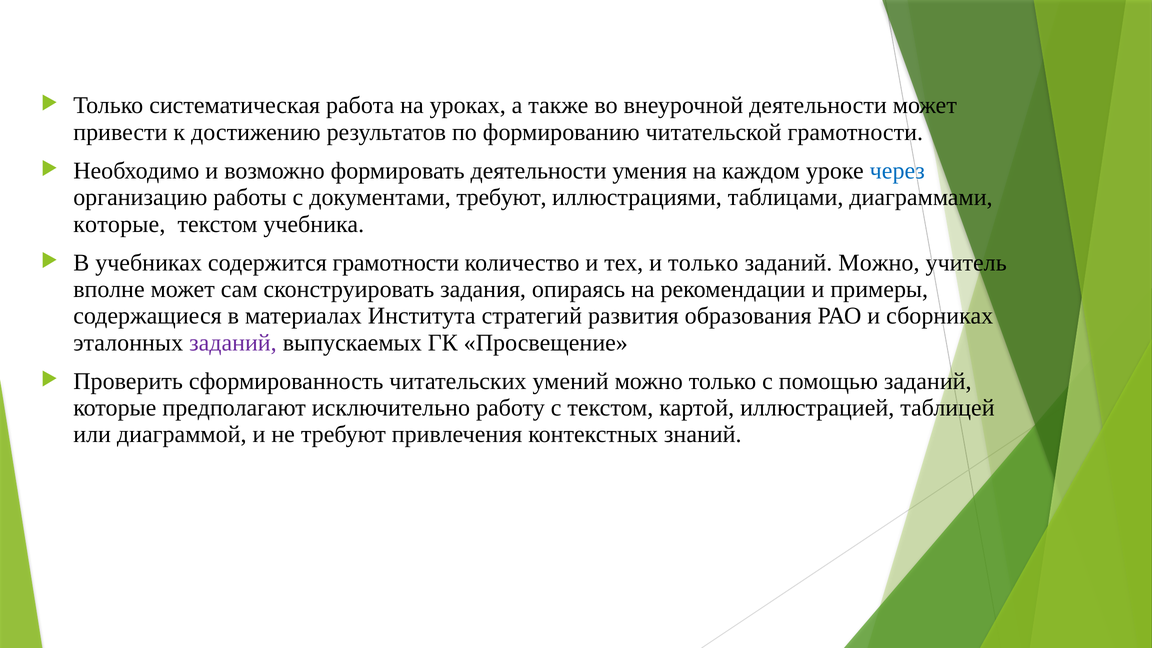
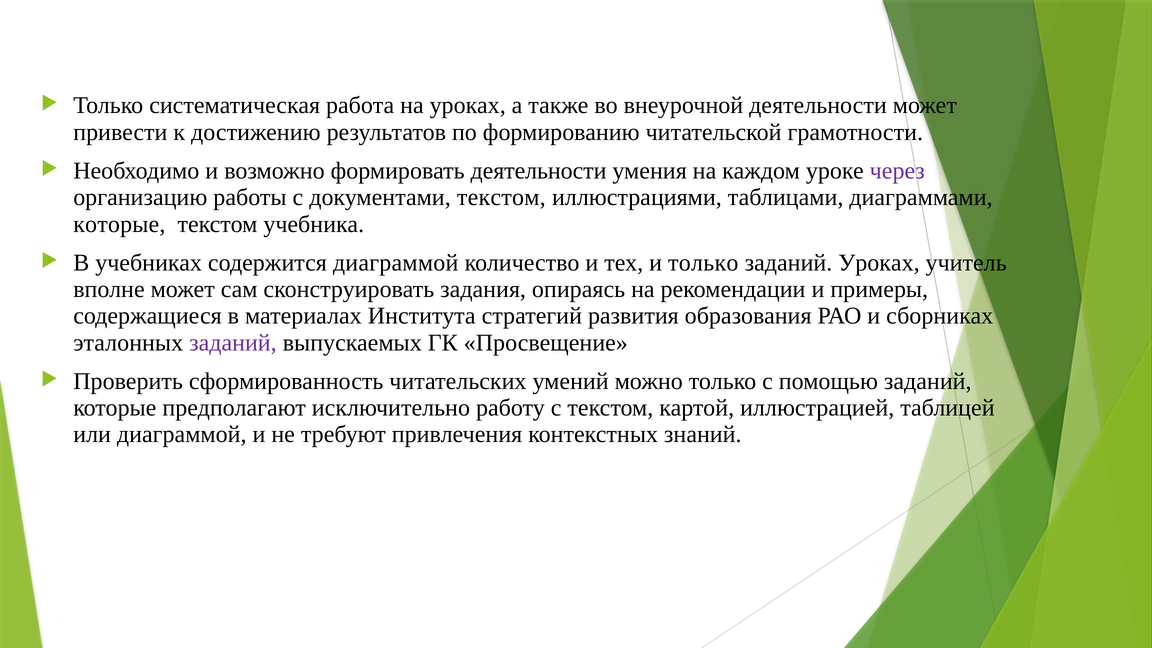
через colour: blue -> purple (897, 171)
документами требуют: требуют -> текстом (501, 197)
содержится грамотности: грамотности -> диаграммой (396, 263)
заданий Можно: Можно -> Уроках (879, 263)
